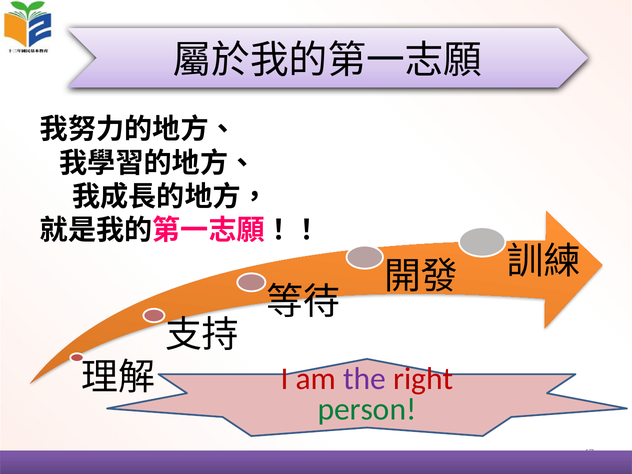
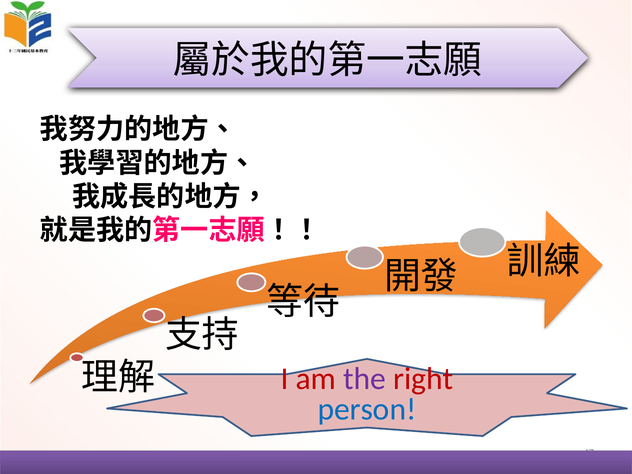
person colour: green -> blue (367, 410)
